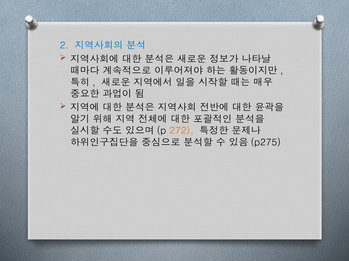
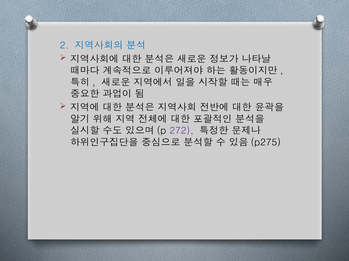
272 colour: orange -> purple (182, 131)
